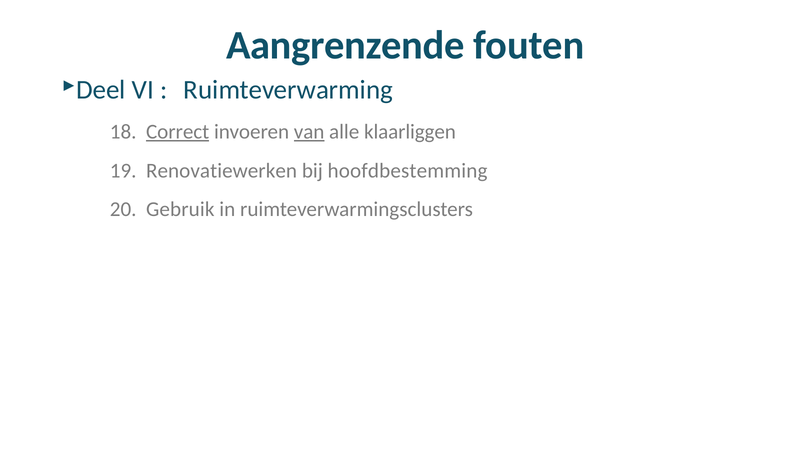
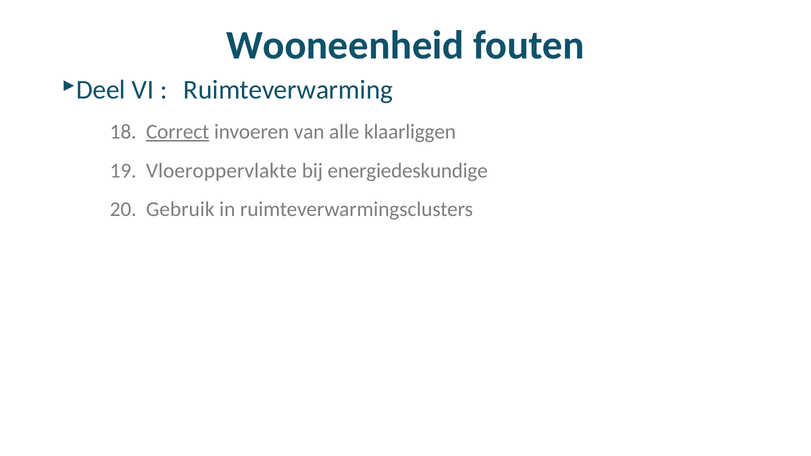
Aangrenzende: Aangrenzende -> Wooneenheid (345, 45)
van underline: present -> none (309, 132)
Renovatiewerken: Renovatiewerken -> Vloeroppervlakte (221, 171)
hoofdbestemming: hoofdbestemming -> energiedeskundige (408, 171)
